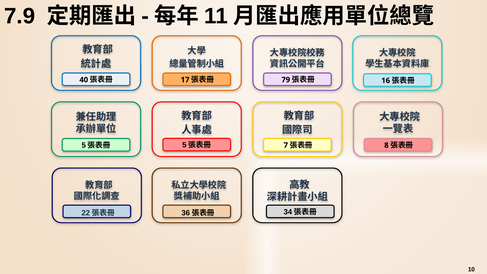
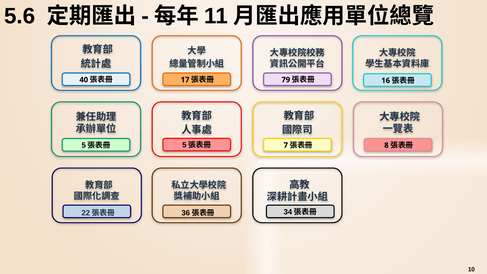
7.9: 7.9 -> 5.6 (20, 16)
